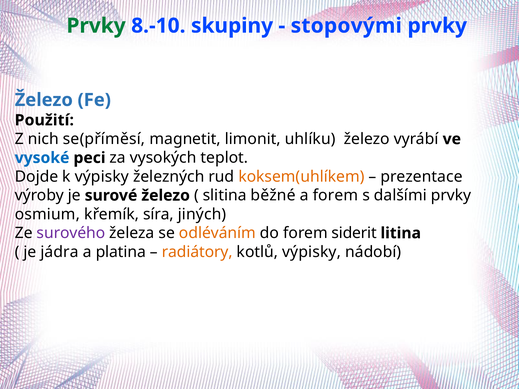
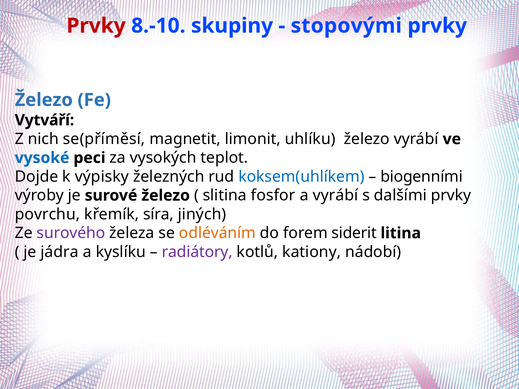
Prvky colour: green -> red (96, 26)
Použití: Použití -> Vytváří (44, 120)
koksem(uhlíkem colour: orange -> blue (301, 177)
prezentace: prezentace -> biogenními (422, 177)
běžné: běžné -> fosfor (273, 196)
a forem: forem -> vyrábí (335, 196)
osmium: osmium -> povrchu (47, 214)
platina: platina -> kyslíku (121, 252)
radiátory colour: orange -> purple (197, 252)
kotlů výpisky: výpisky -> kationy (312, 252)
